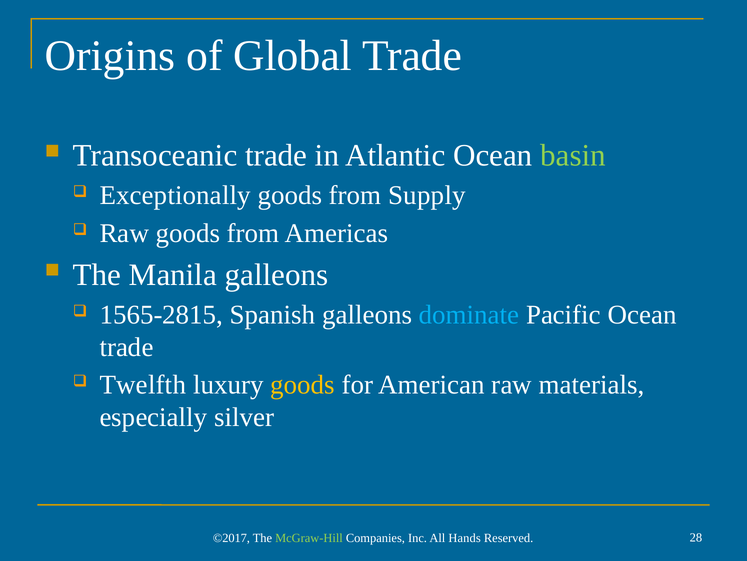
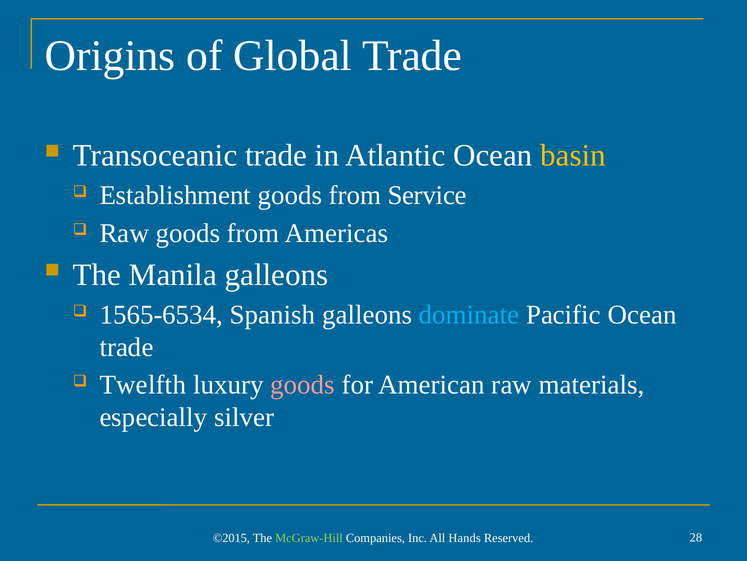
basin colour: light green -> yellow (573, 155)
Exceptionally: Exceptionally -> Establishment (175, 195)
Supply: Supply -> Service (427, 195)
1565-2815: 1565-2815 -> 1565-6534 (161, 314)
goods colour: yellow -> pink (303, 384)
©2017: ©2017 -> ©2015 (231, 537)
